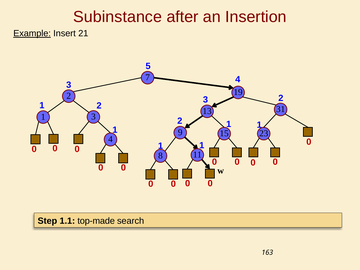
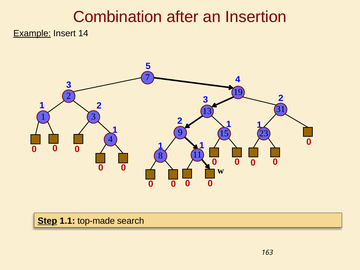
Subinstance: Subinstance -> Combination (118, 17)
21: 21 -> 14 (83, 33)
Step underline: none -> present (47, 221)
